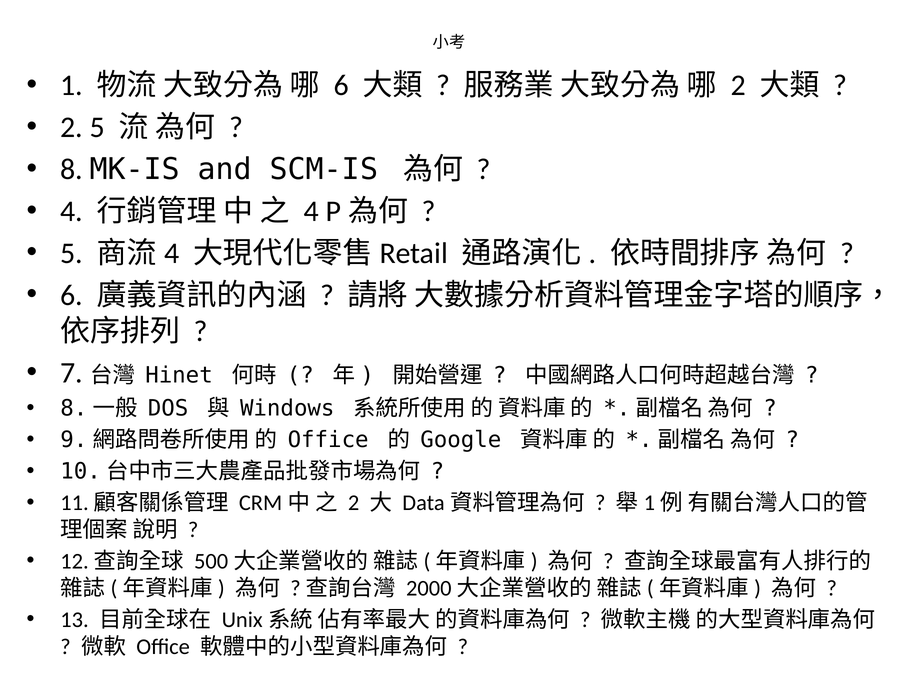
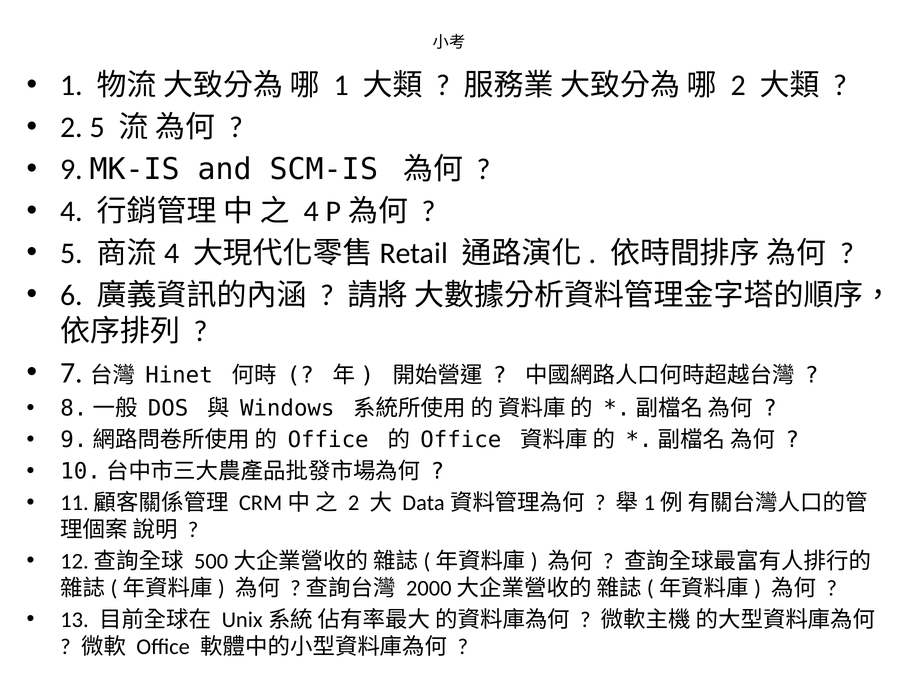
6: 6 -> 1 (341, 86)
8: 8 -> 9 (72, 169)
Google: Google -> Office (461, 440)
